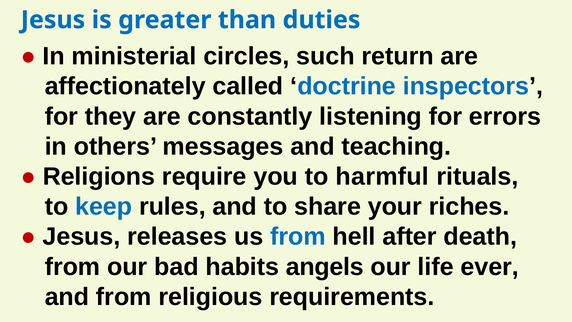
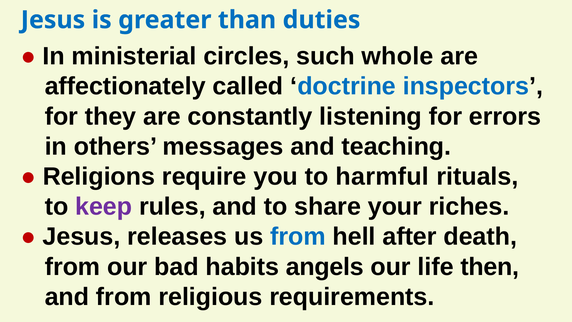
return: return -> whole (398, 56)
keep colour: blue -> purple (104, 206)
ever: ever -> then (490, 267)
